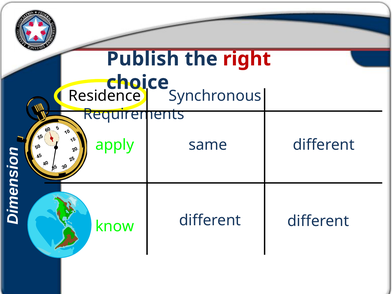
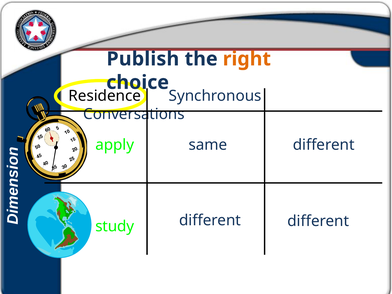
right colour: red -> orange (247, 59)
Requirements: Requirements -> Conversations (134, 114)
know: know -> study (115, 226)
